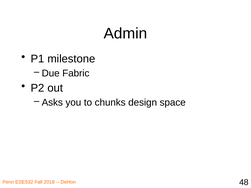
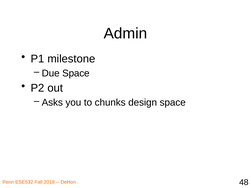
Due Fabric: Fabric -> Space (76, 73)
